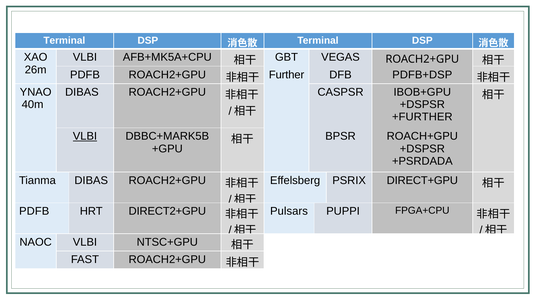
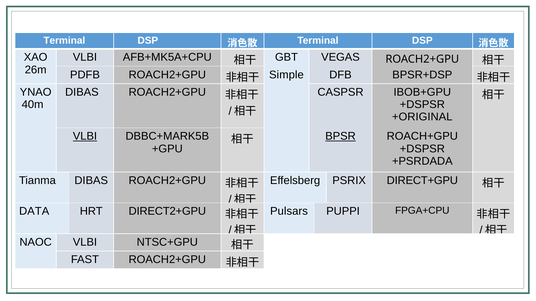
Further: Further -> Simple (286, 75)
PDFB+DSP: PDFB+DSP -> BPSR+DSP (422, 75)
+FURTHER: +FURTHER -> +ORIGINAL (422, 117)
BPSR underline: none -> present (341, 136)
PDFB: PDFB -> DATA (34, 212)
